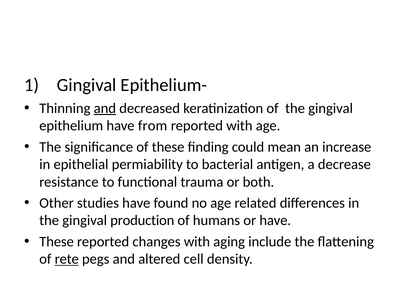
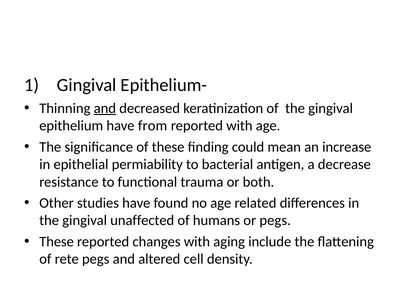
production: production -> unaffected (142, 220)
or have: have -> pegs (275, 220)
rete underline: present -> none (67, 258)
